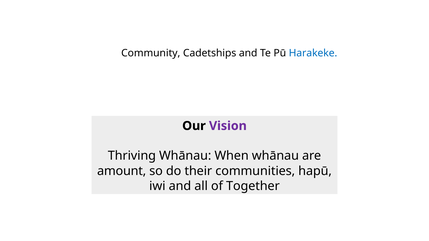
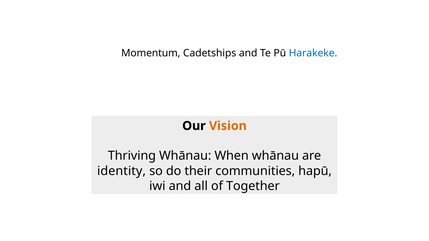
Community: Community -> Momentum (151, 53)
Vision colour: purple -> orange (228, 126)
amount: amount -> identity (121, 171)
